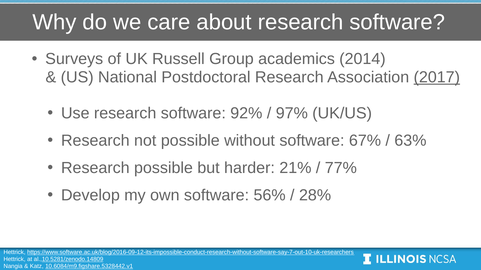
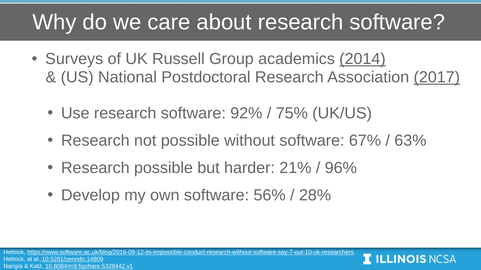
2014 underline: none -> present (362, 59)
97%: 97% -> 75% (292, 113)
77%: 77% -> 96% (341, 168)
